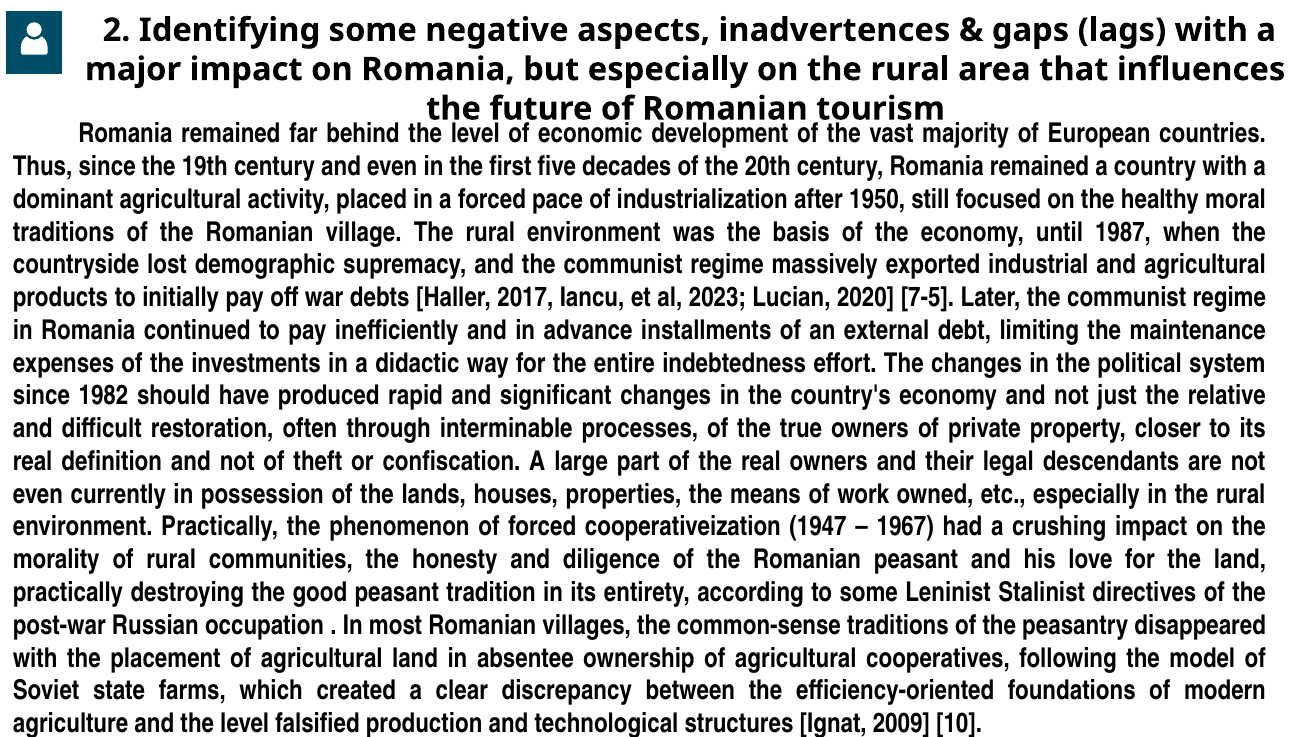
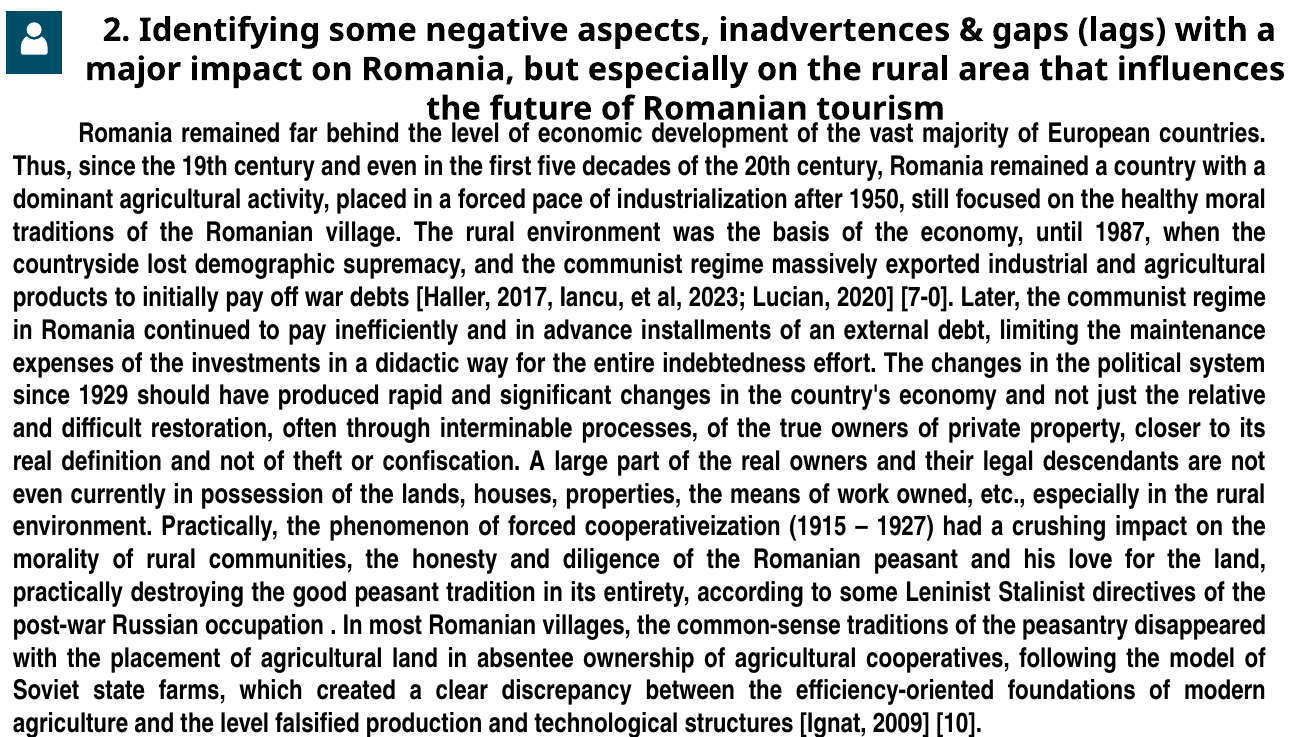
7-5: 7-5 -> 7-0 (927, 297)
1982: 1982 -> 1929 (103, 396)
1947: 1947 -> 1915 (818, 527)
1967: 1967 -> 1927 (905, 527)
